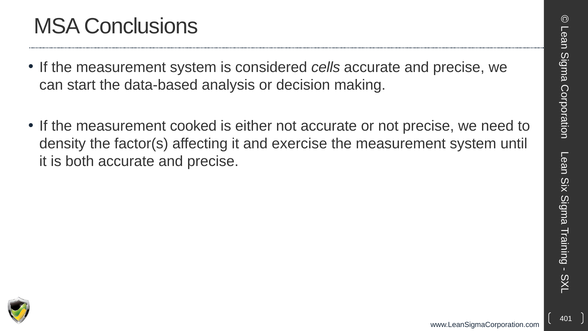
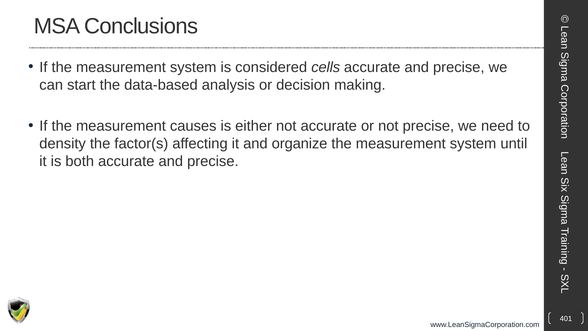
cooked: cooked -> causes (193, 126)
exercise: exercise -> organize (300, 144)
